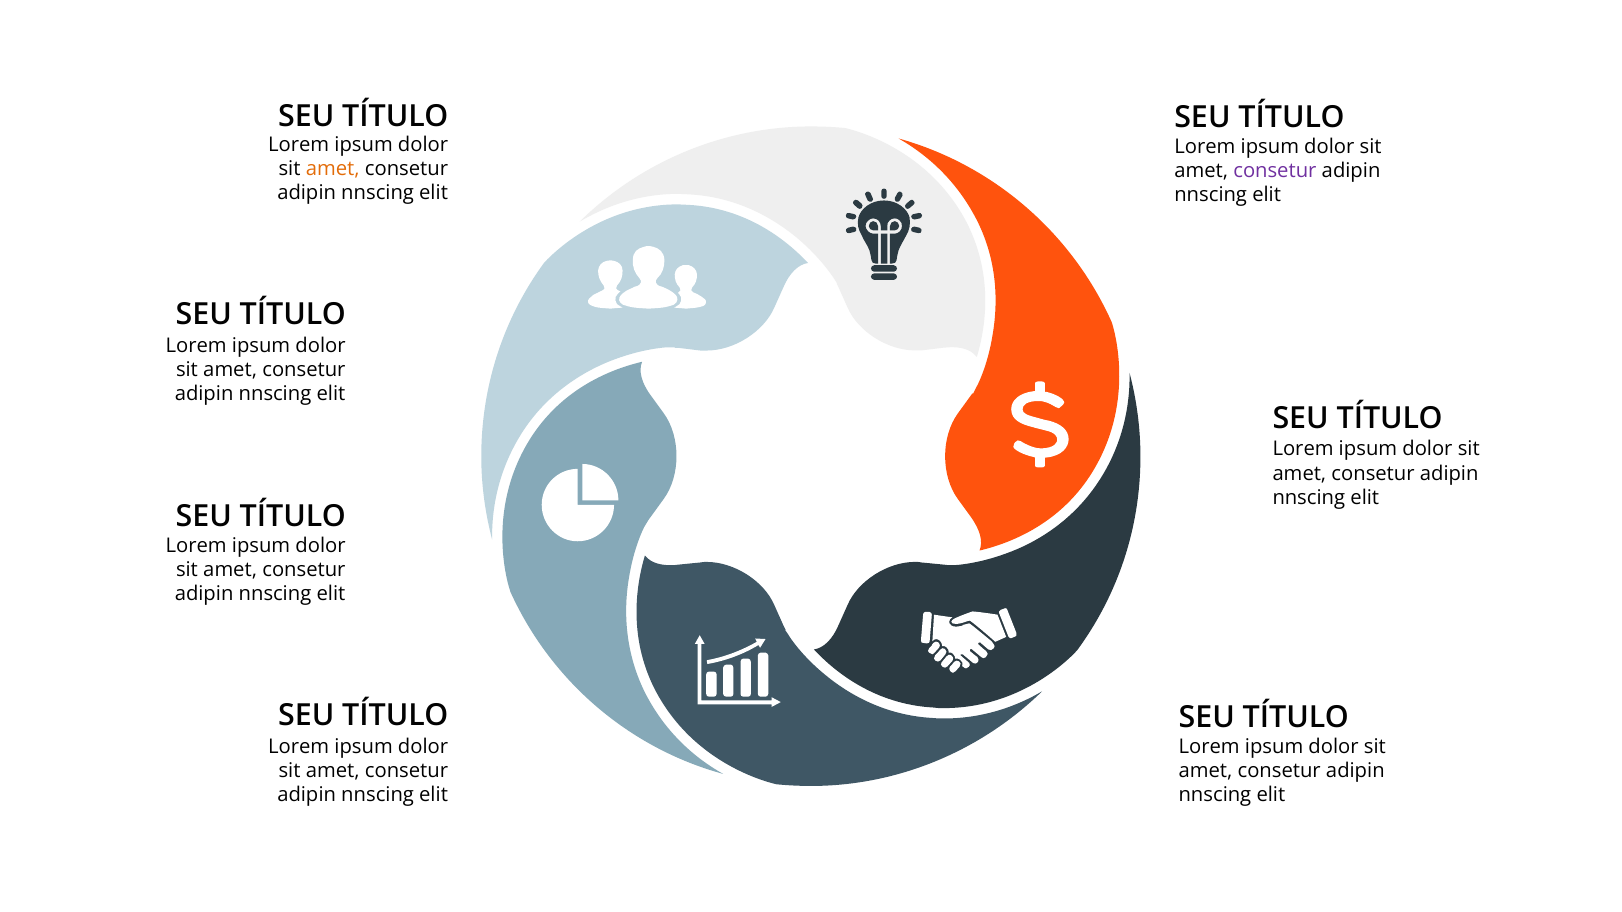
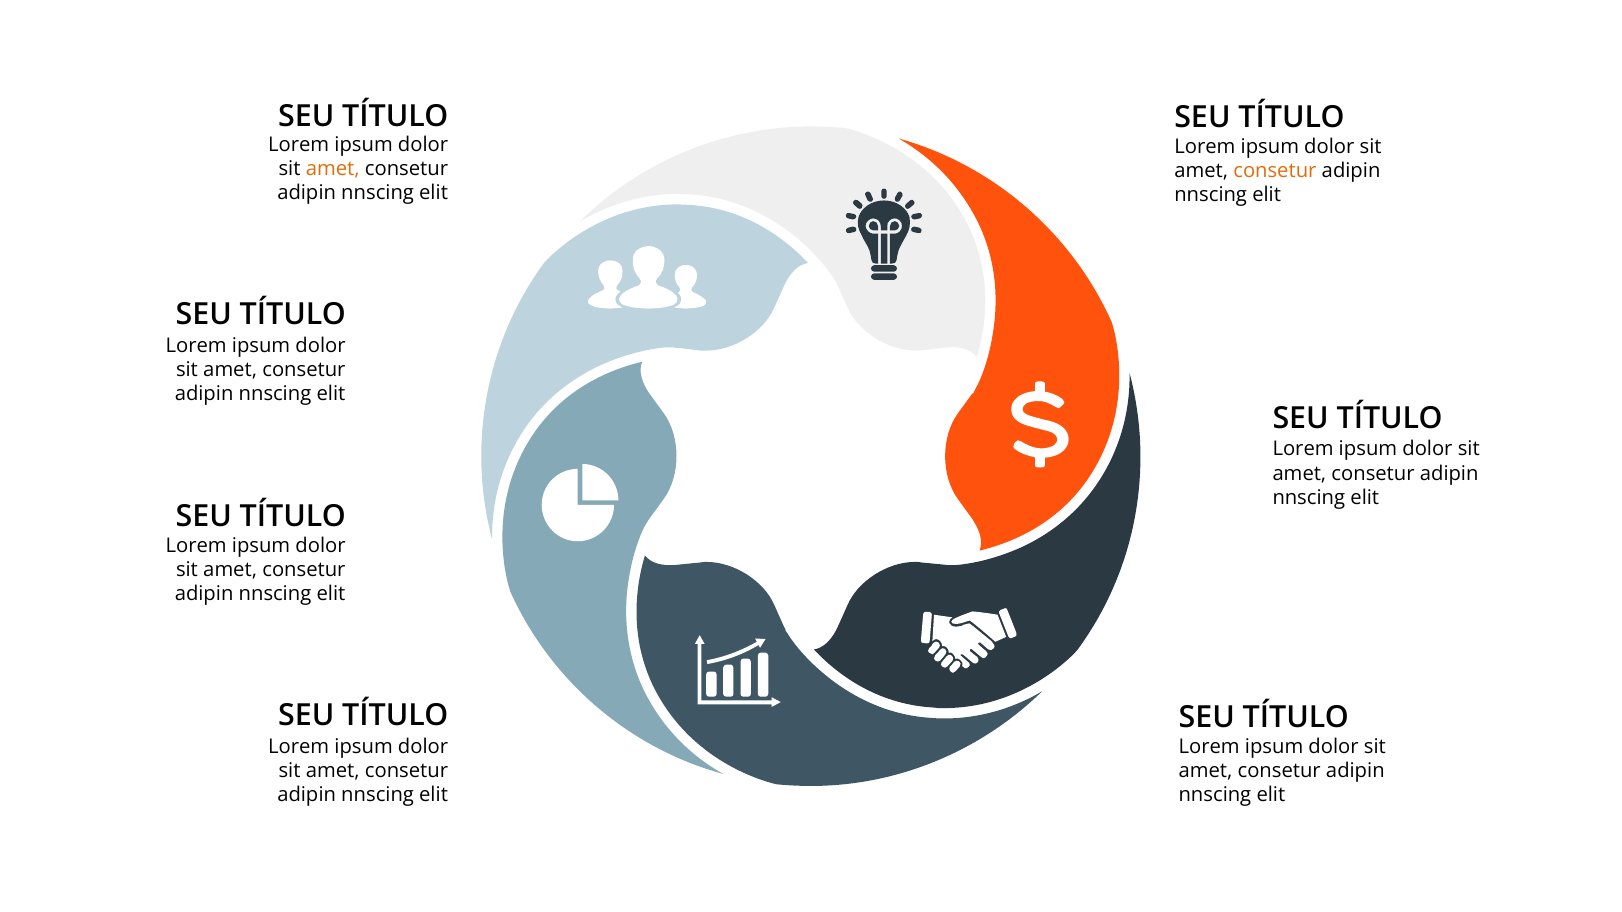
consetur colour: purple -> orange (1275, 171)
